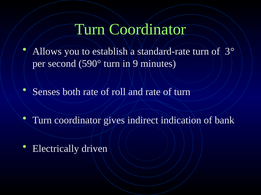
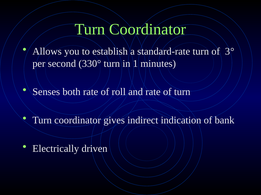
590°: 590° -> 330° (90, 64)
9: 9 -> 1 (135, 64)
